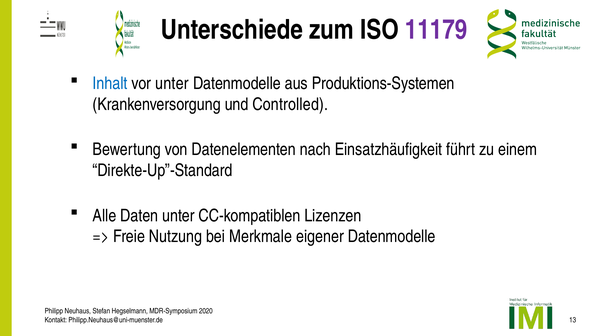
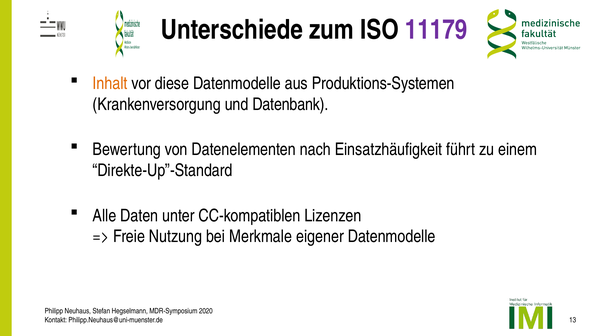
Inhalt colour: blue -> orange (110, 83)
vor unter: unter -> diese (172, 83)
Controlled: Controlled -> Datenbank (290, 104)
